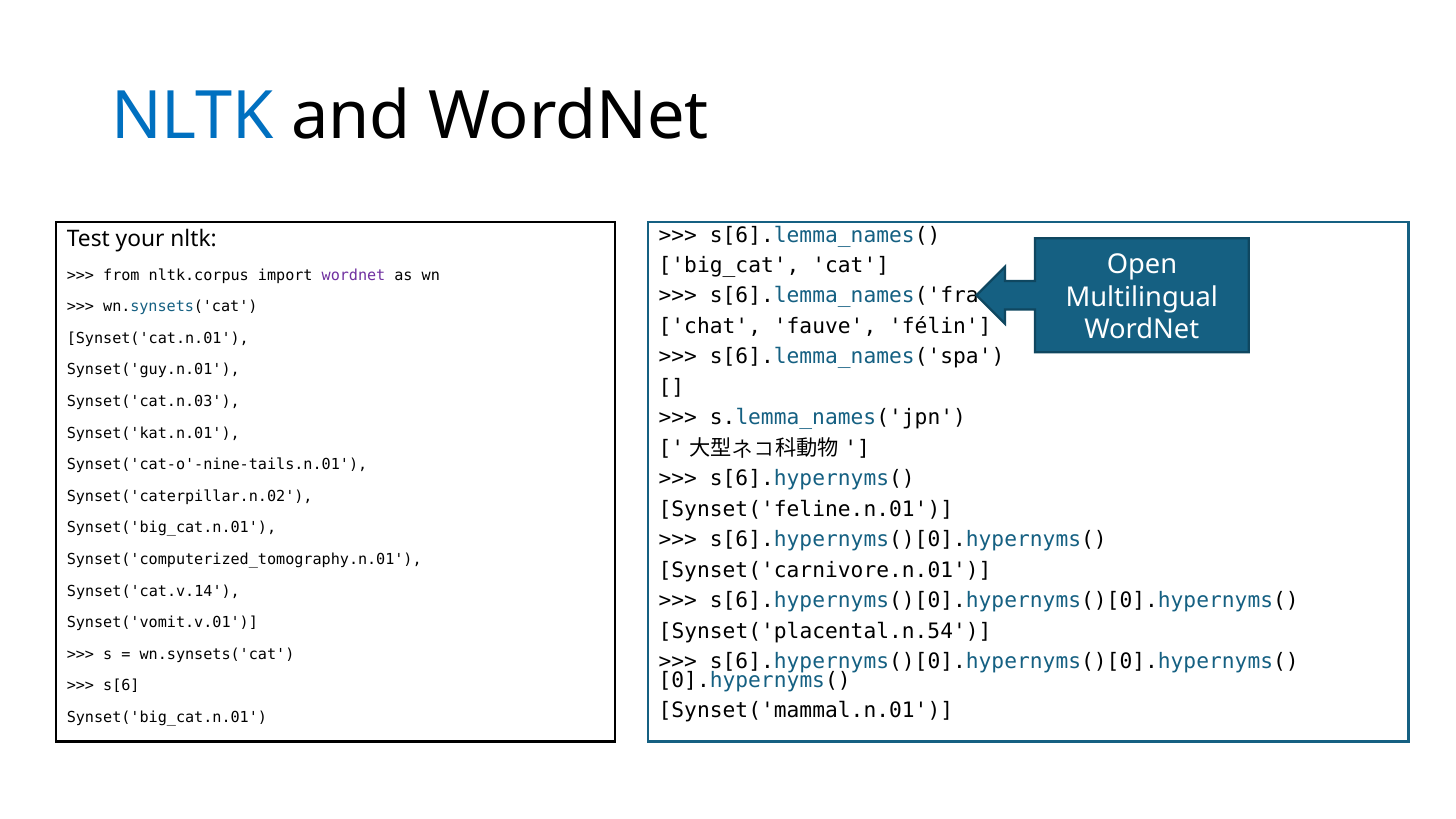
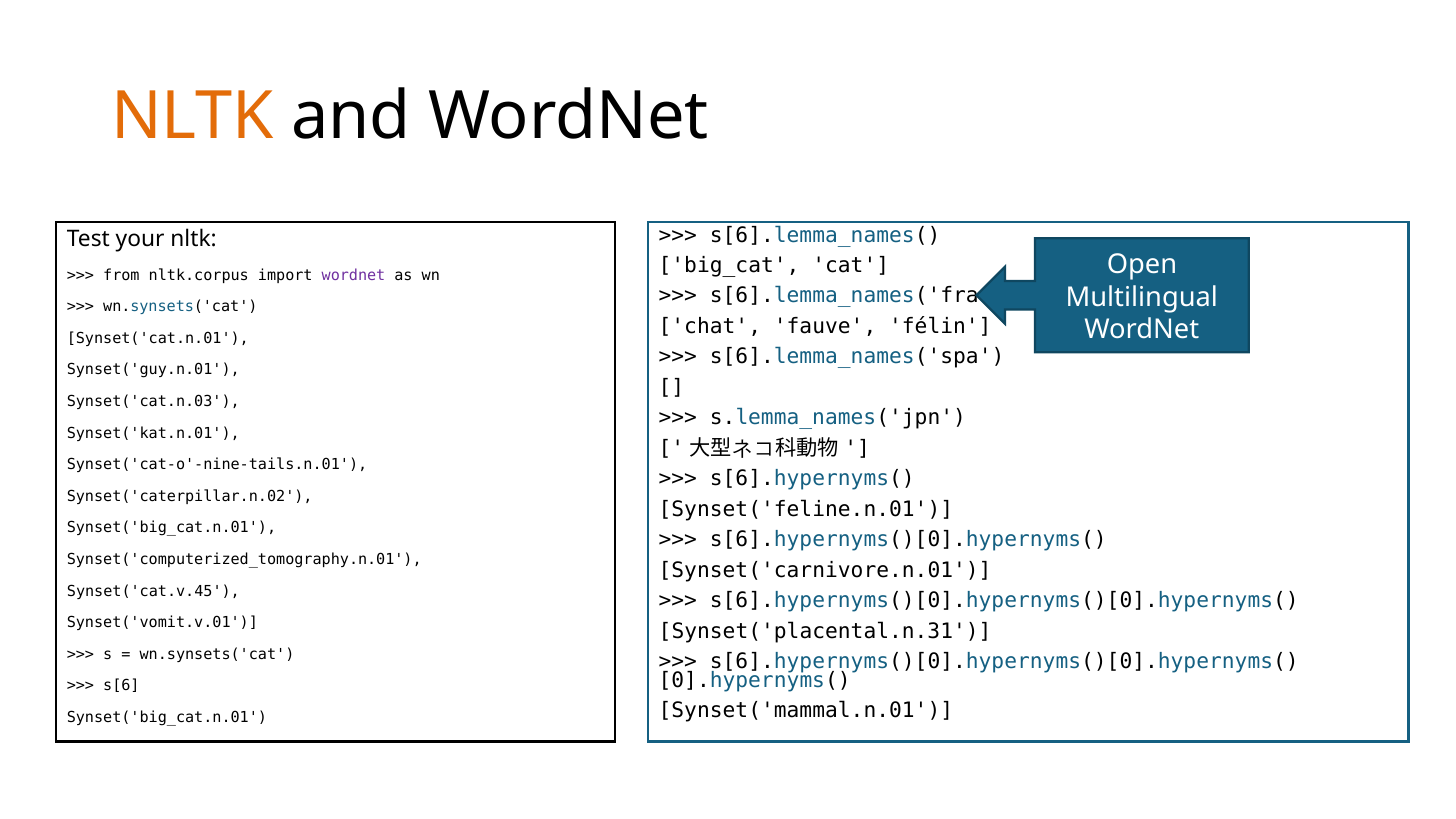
NLTK colour: blue -> orange (192, 117)
Synset('cat.v.14: Synset('cat.v.14 -> Synset('cat.v.45 (153, 591)
Synset('placental.n.54: Synset('placental.n.54 -> Synset('placental.n.31 (825, 631)
